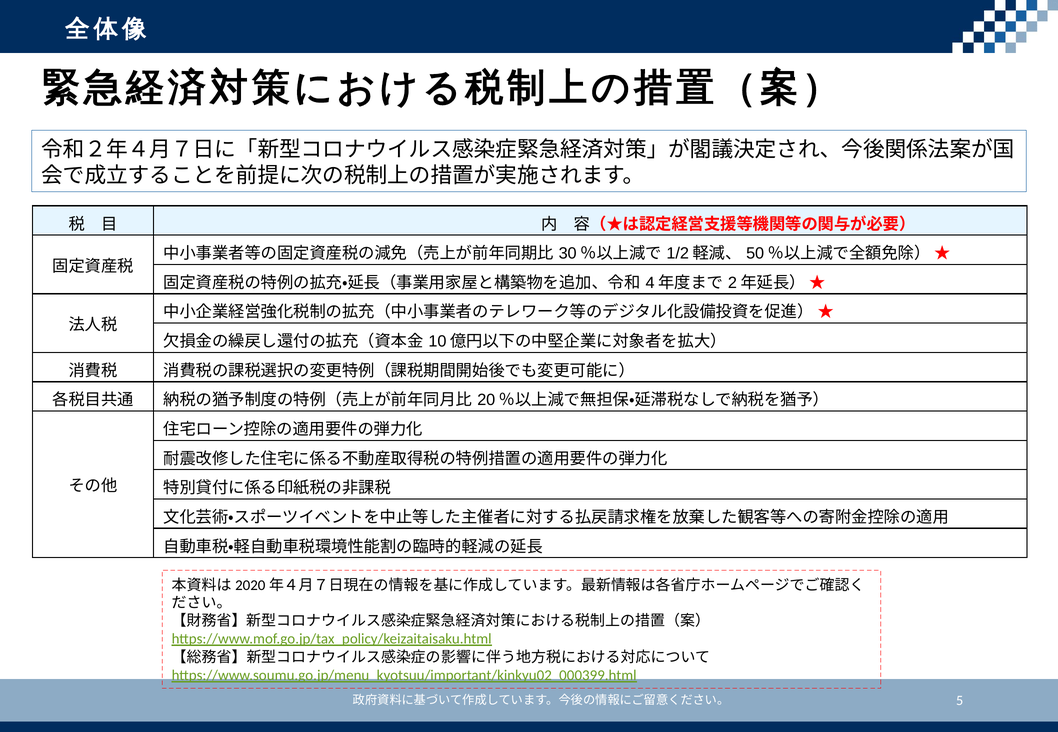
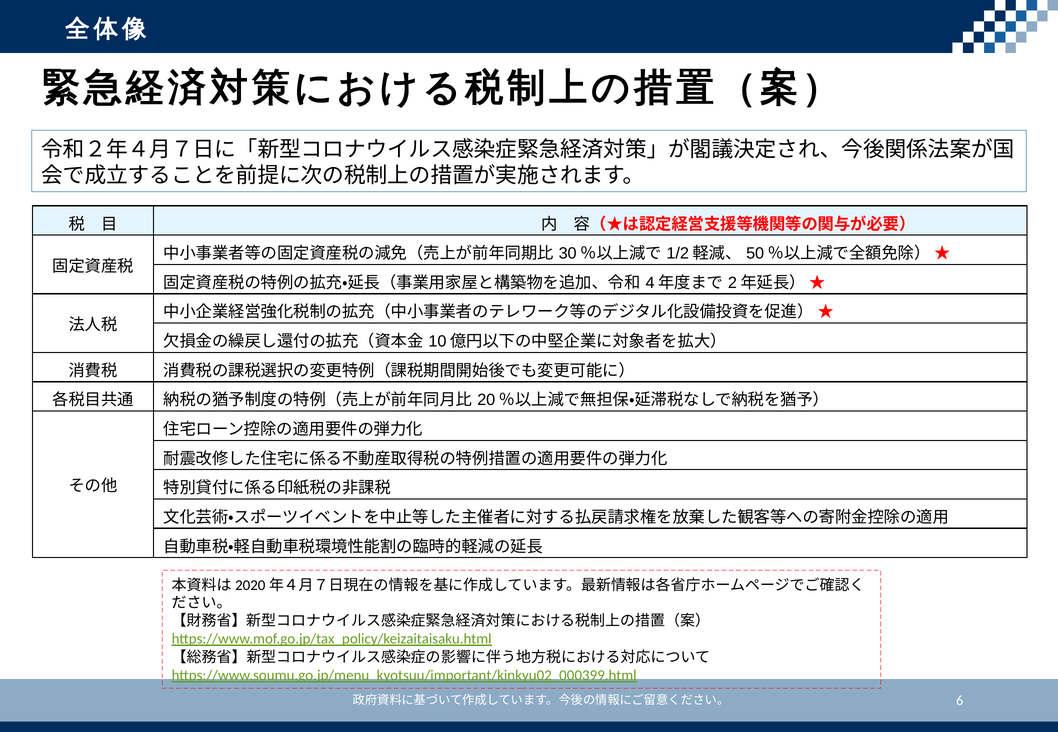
5: 5 -> 6 (960, 701)
